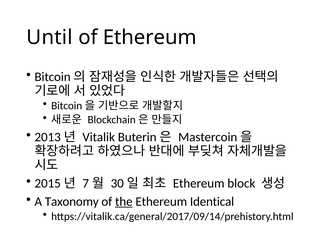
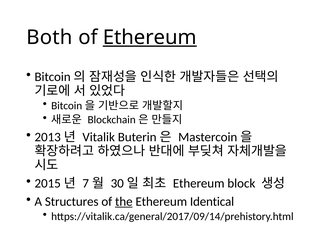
Until: Until -> Both (50, 37)
Ethereum underline: none -> present (150, 37)
Taxonomy: Taxonomy -> Structures (72, 201)
